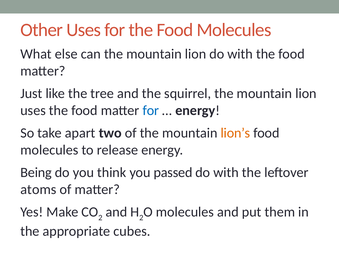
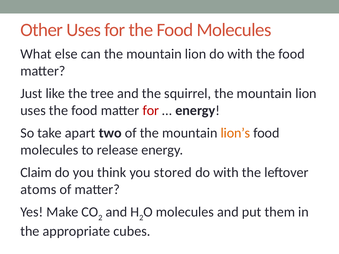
for colour: blue -> red (151, 111)
Being: Being -> Claim (36, 173)
passed: passed -> stored (173, 173)
